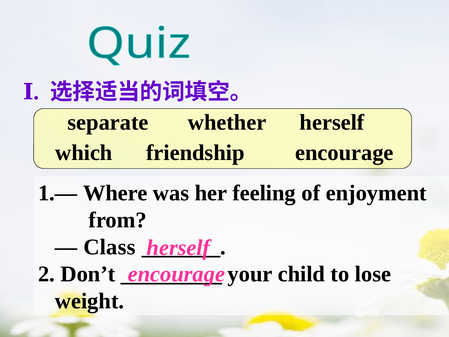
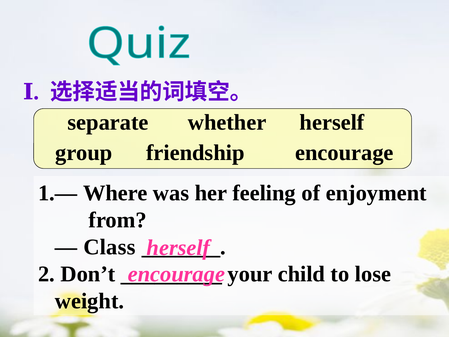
which: which -> group (84, 153)
